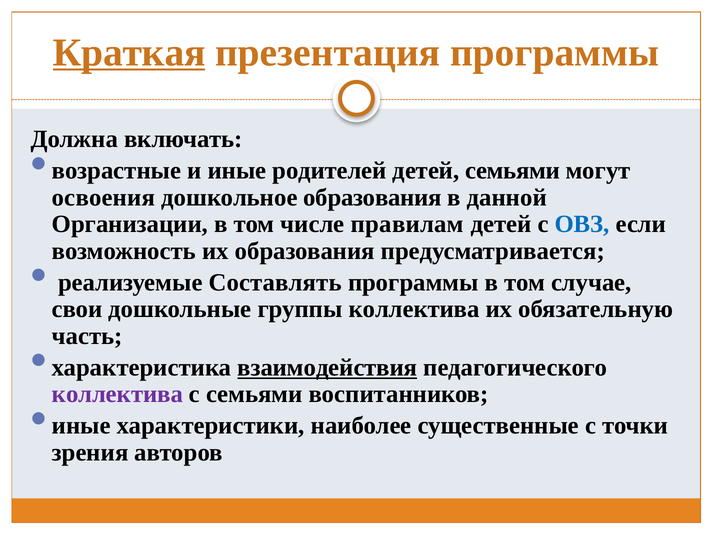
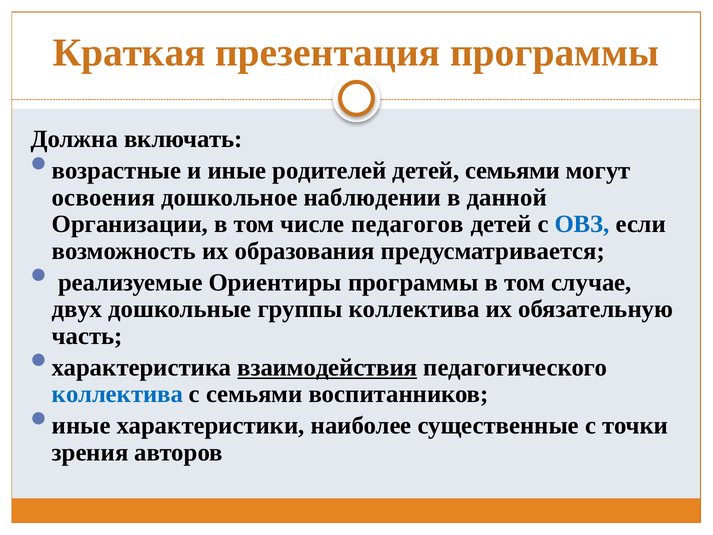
Краткая underline: present -> none (129, 52)
дошкольное образования: образования -> наблюдении (372, 197)
правилам: правилам -> педагогов (407, 224)
Составлять: Составлять -> Ориентиры (275, 282)
свои: свои -> двух (77, 309)
коллектива colour: purple -> blue (117, 394)
